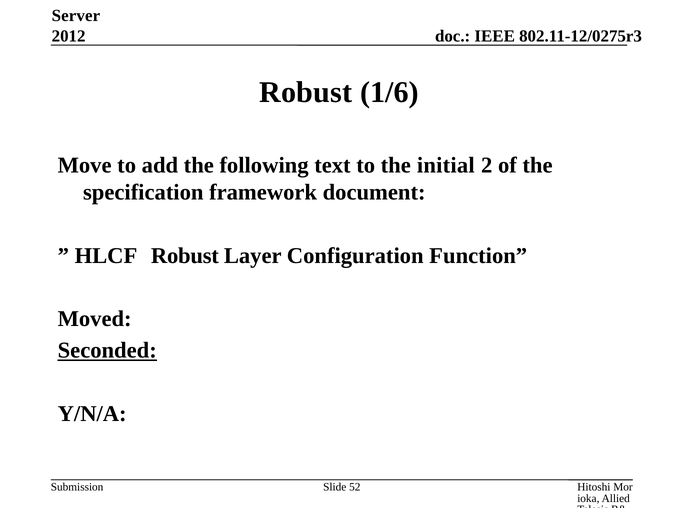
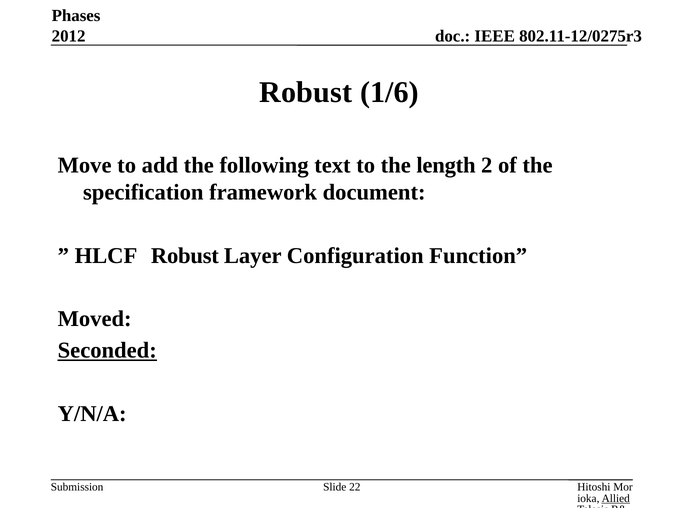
Server: Server -> Phases (76, 16)
initial: initial -> length (446, 165)
52: 52 -> 22 (355, 488)
Allied underline: none -> present (616, 499)
